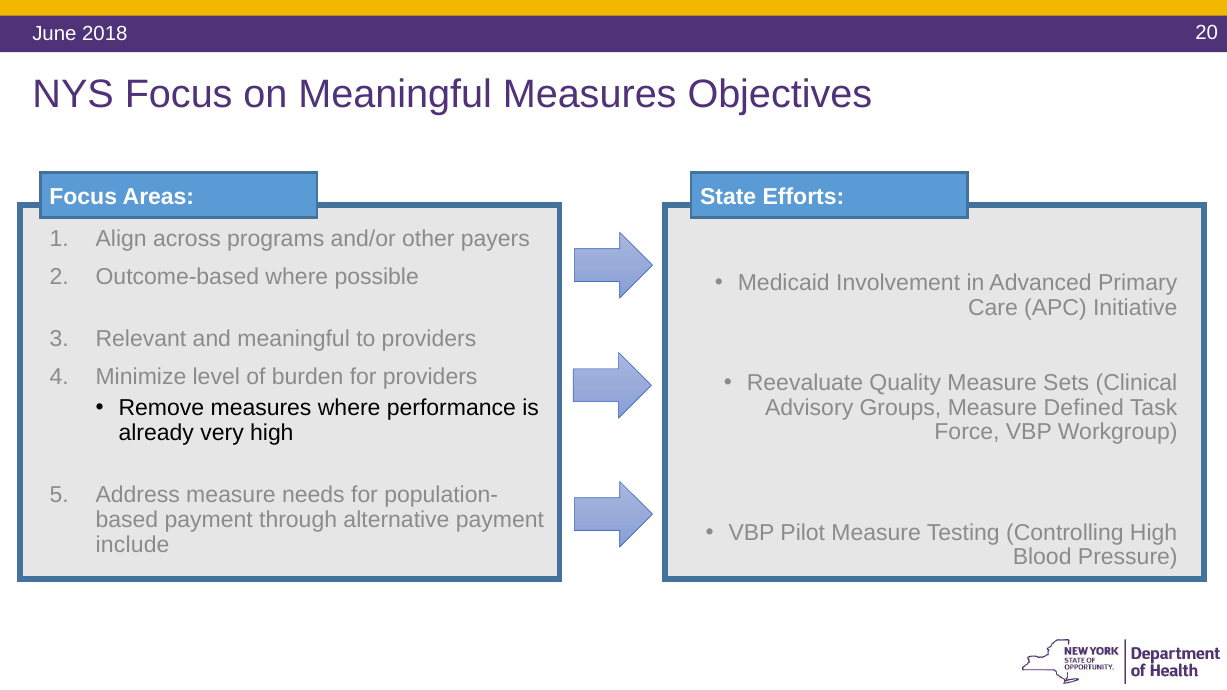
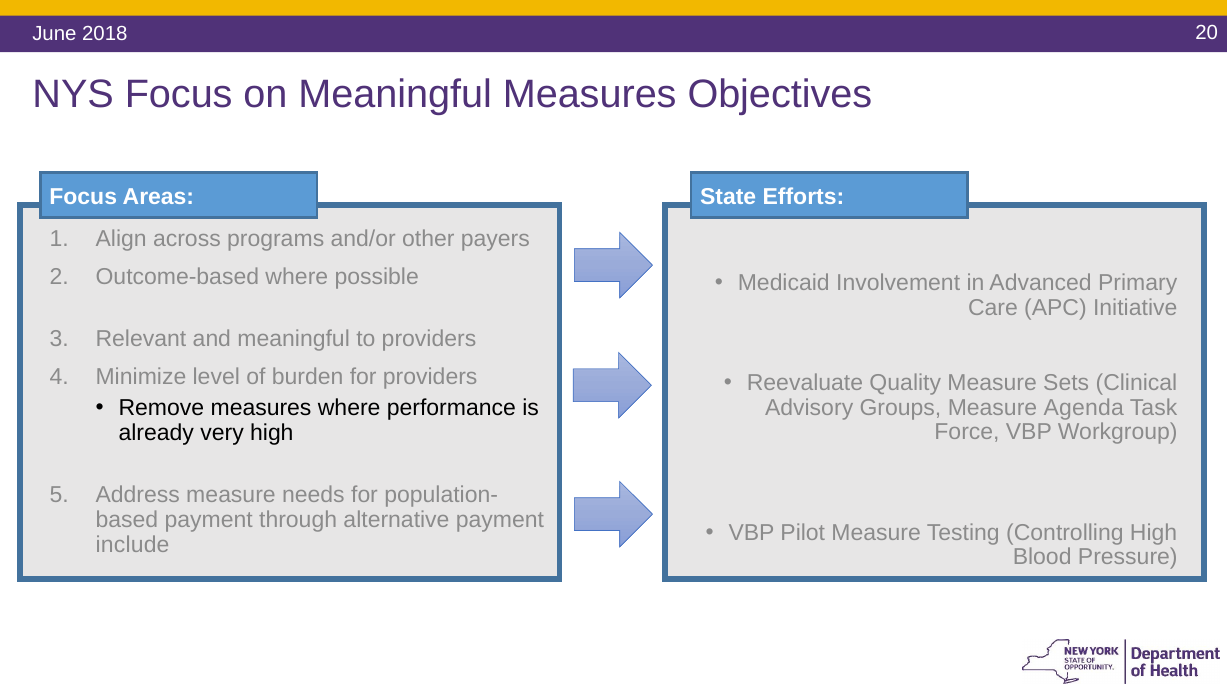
Defined: Defined -> Agenda (1084, 408)
